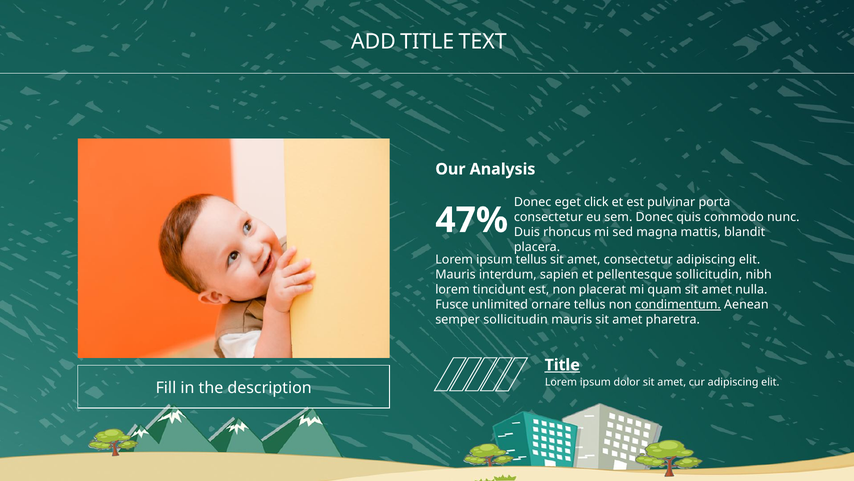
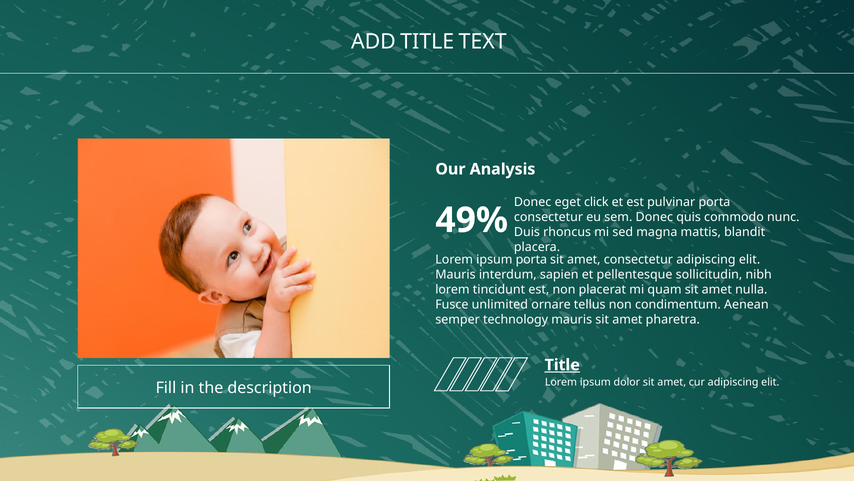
47%: 47% -> 49% (472, 220)
ipsum tellus: tellus -> porta (531, 259)
condimentum underline: present -> none (678, 304)
semper sollicitudin: sollicitudin -> technology (516, 319)
